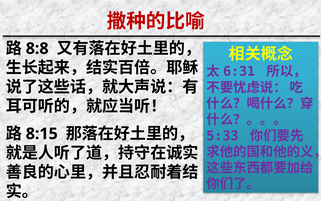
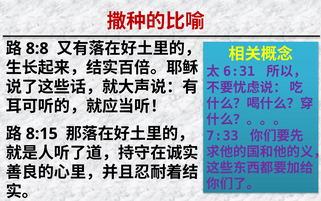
5:33: 5:33 -> 7:33 (223, 136)
